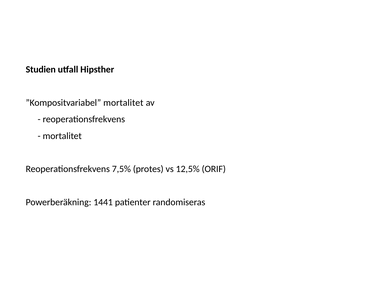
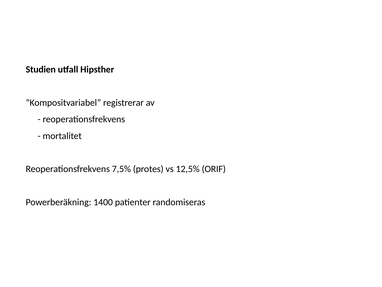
”Kompositvariabel mortalitet: mortalitet -> registrerar (123, 103)
1441: 1441 -> 1400 (103, 202)
